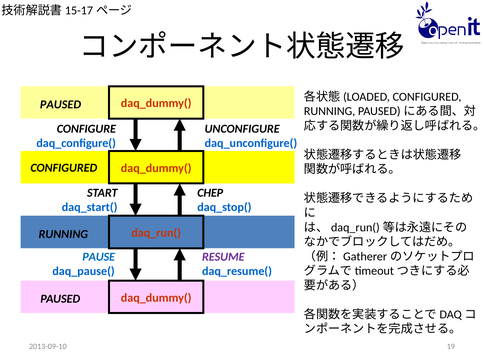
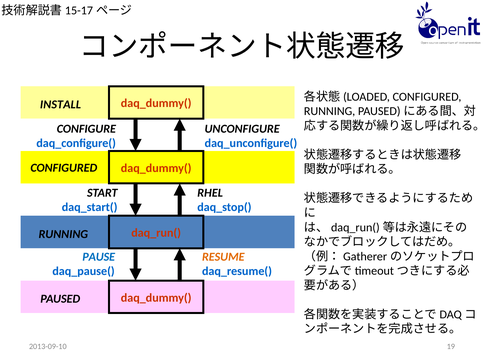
PAUSED: PAUSED -> INSTALL (60, 104)
CHEP: CHEP -> RHEL (210, 193)
RESUME colour: purple -> orange (223, 257)
